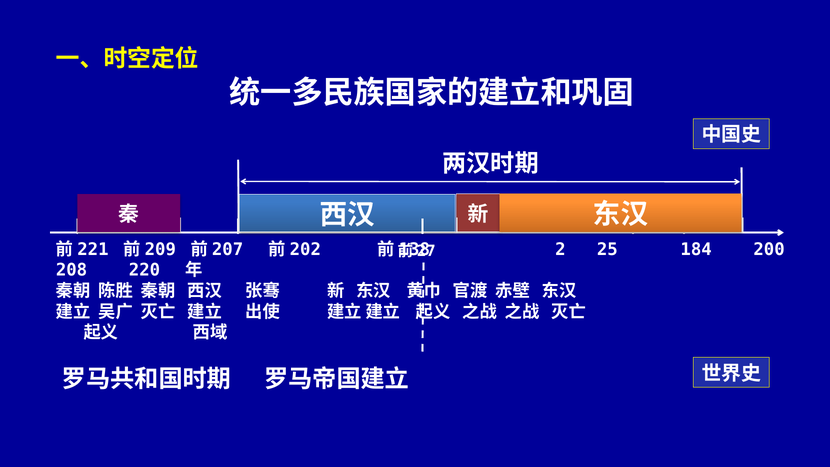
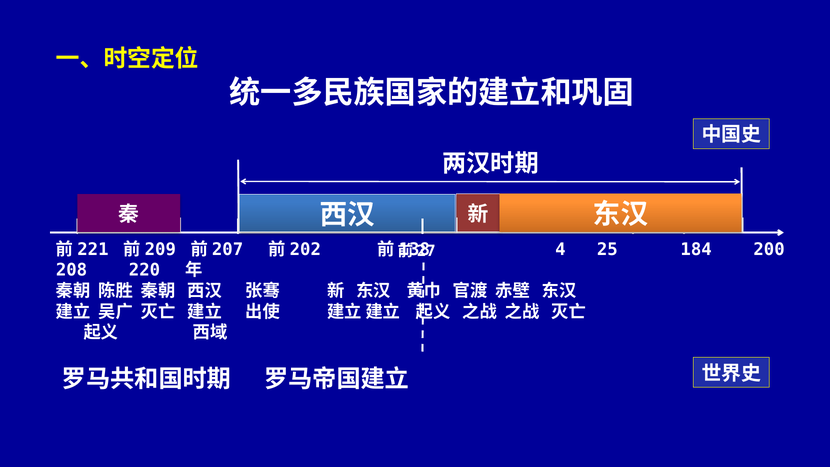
2: 2 -> 4 (560, 249)
